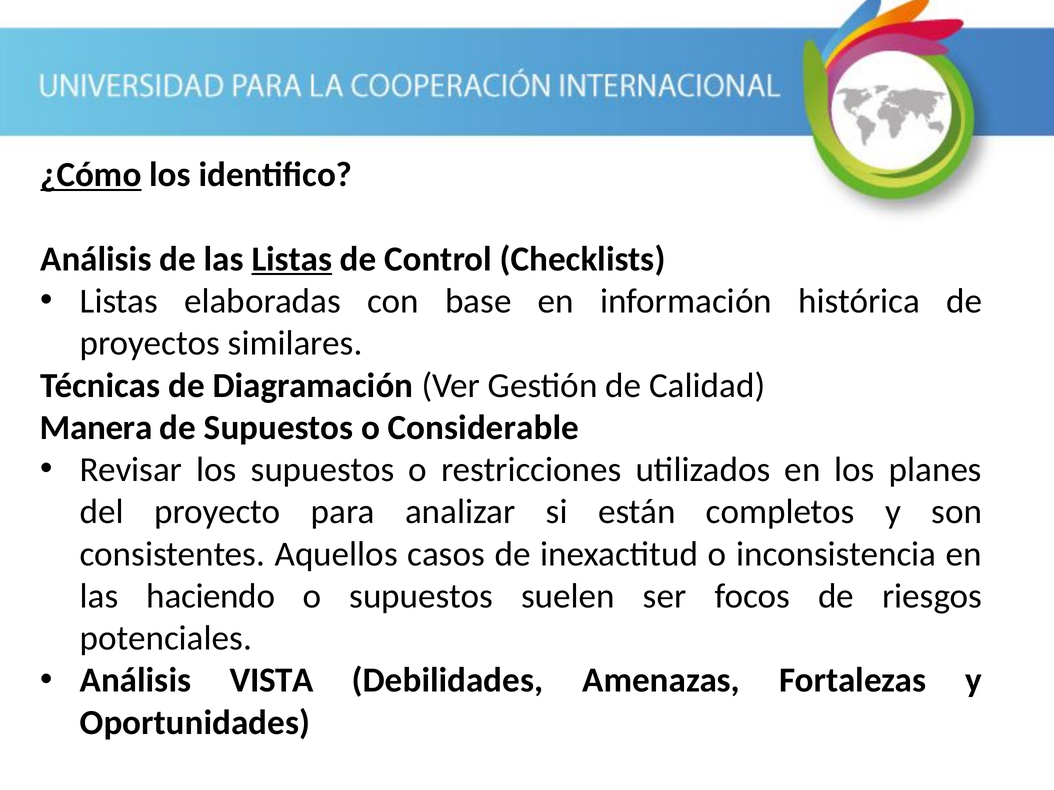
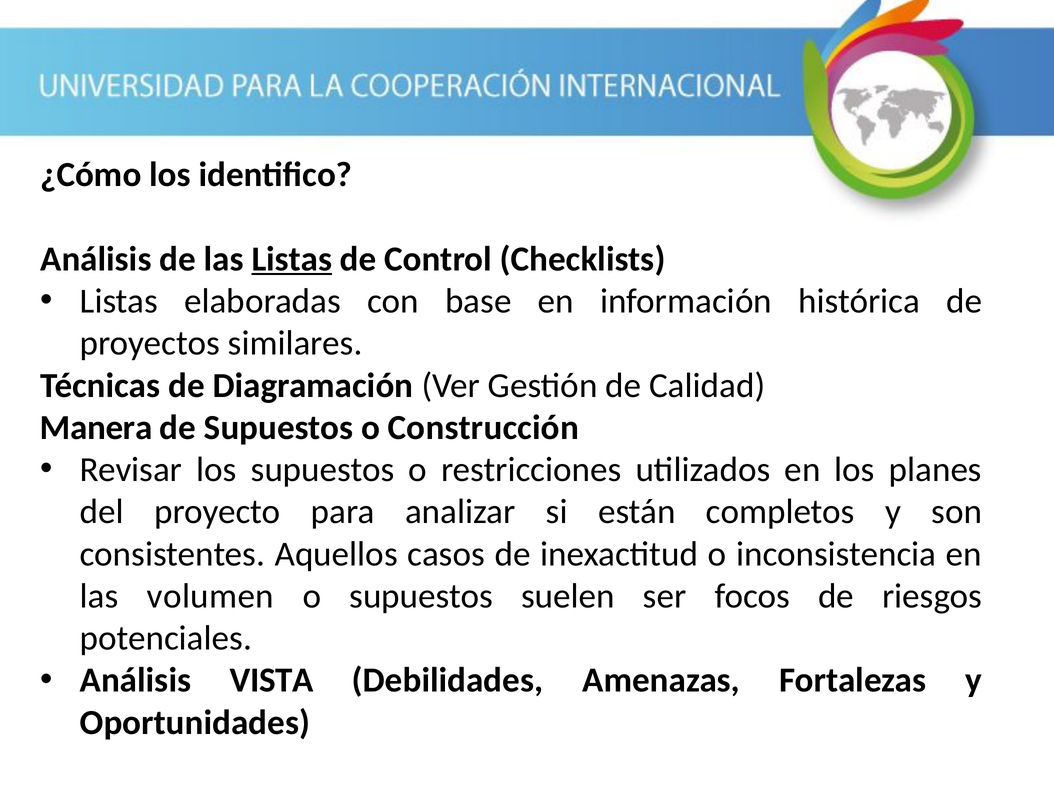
¿Cómo underline: present -> none (91, 175)
Considerable: Considerable -> Construcción (483, 428)
haciendo: haciendo -> volumen (210, 596)
